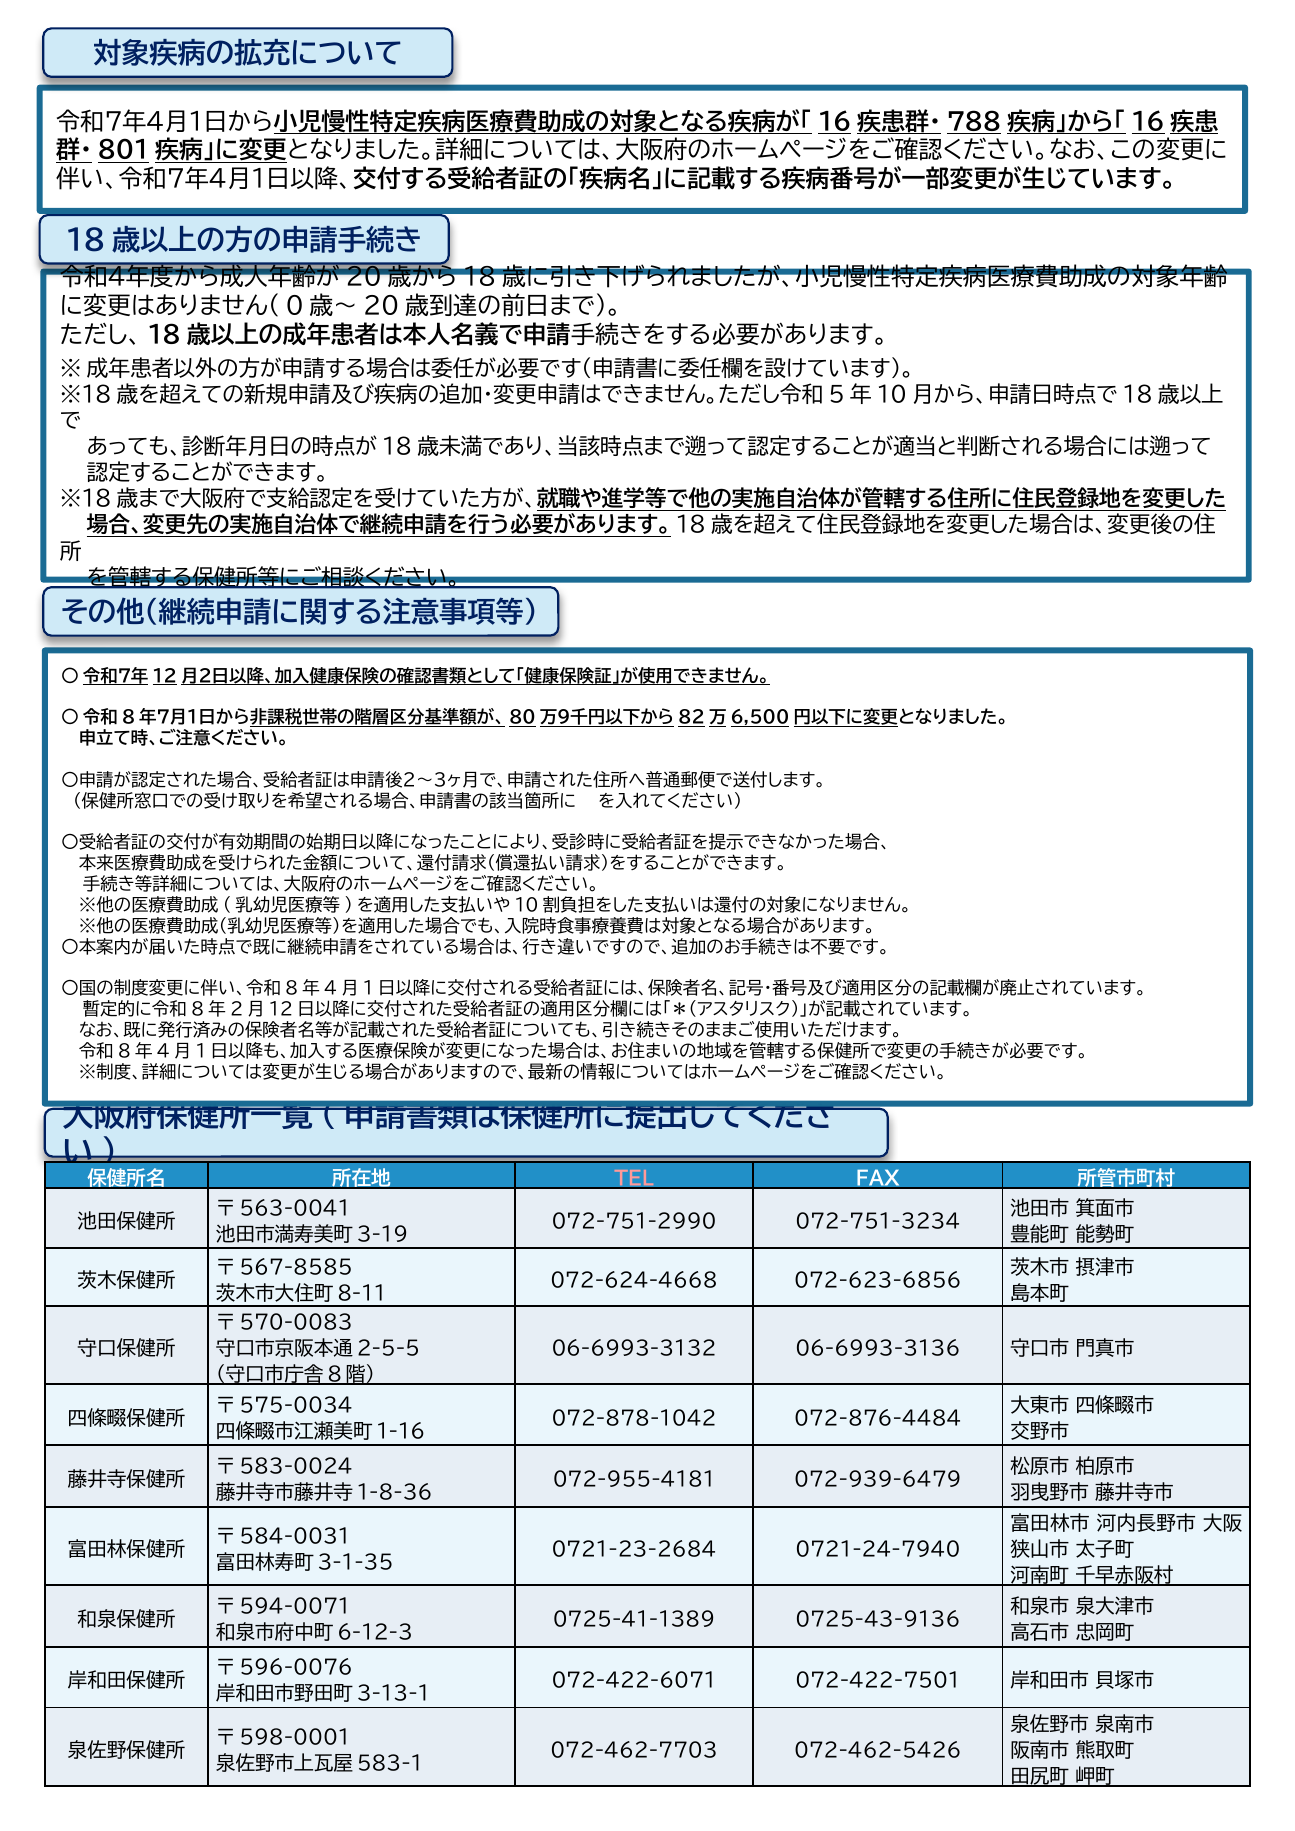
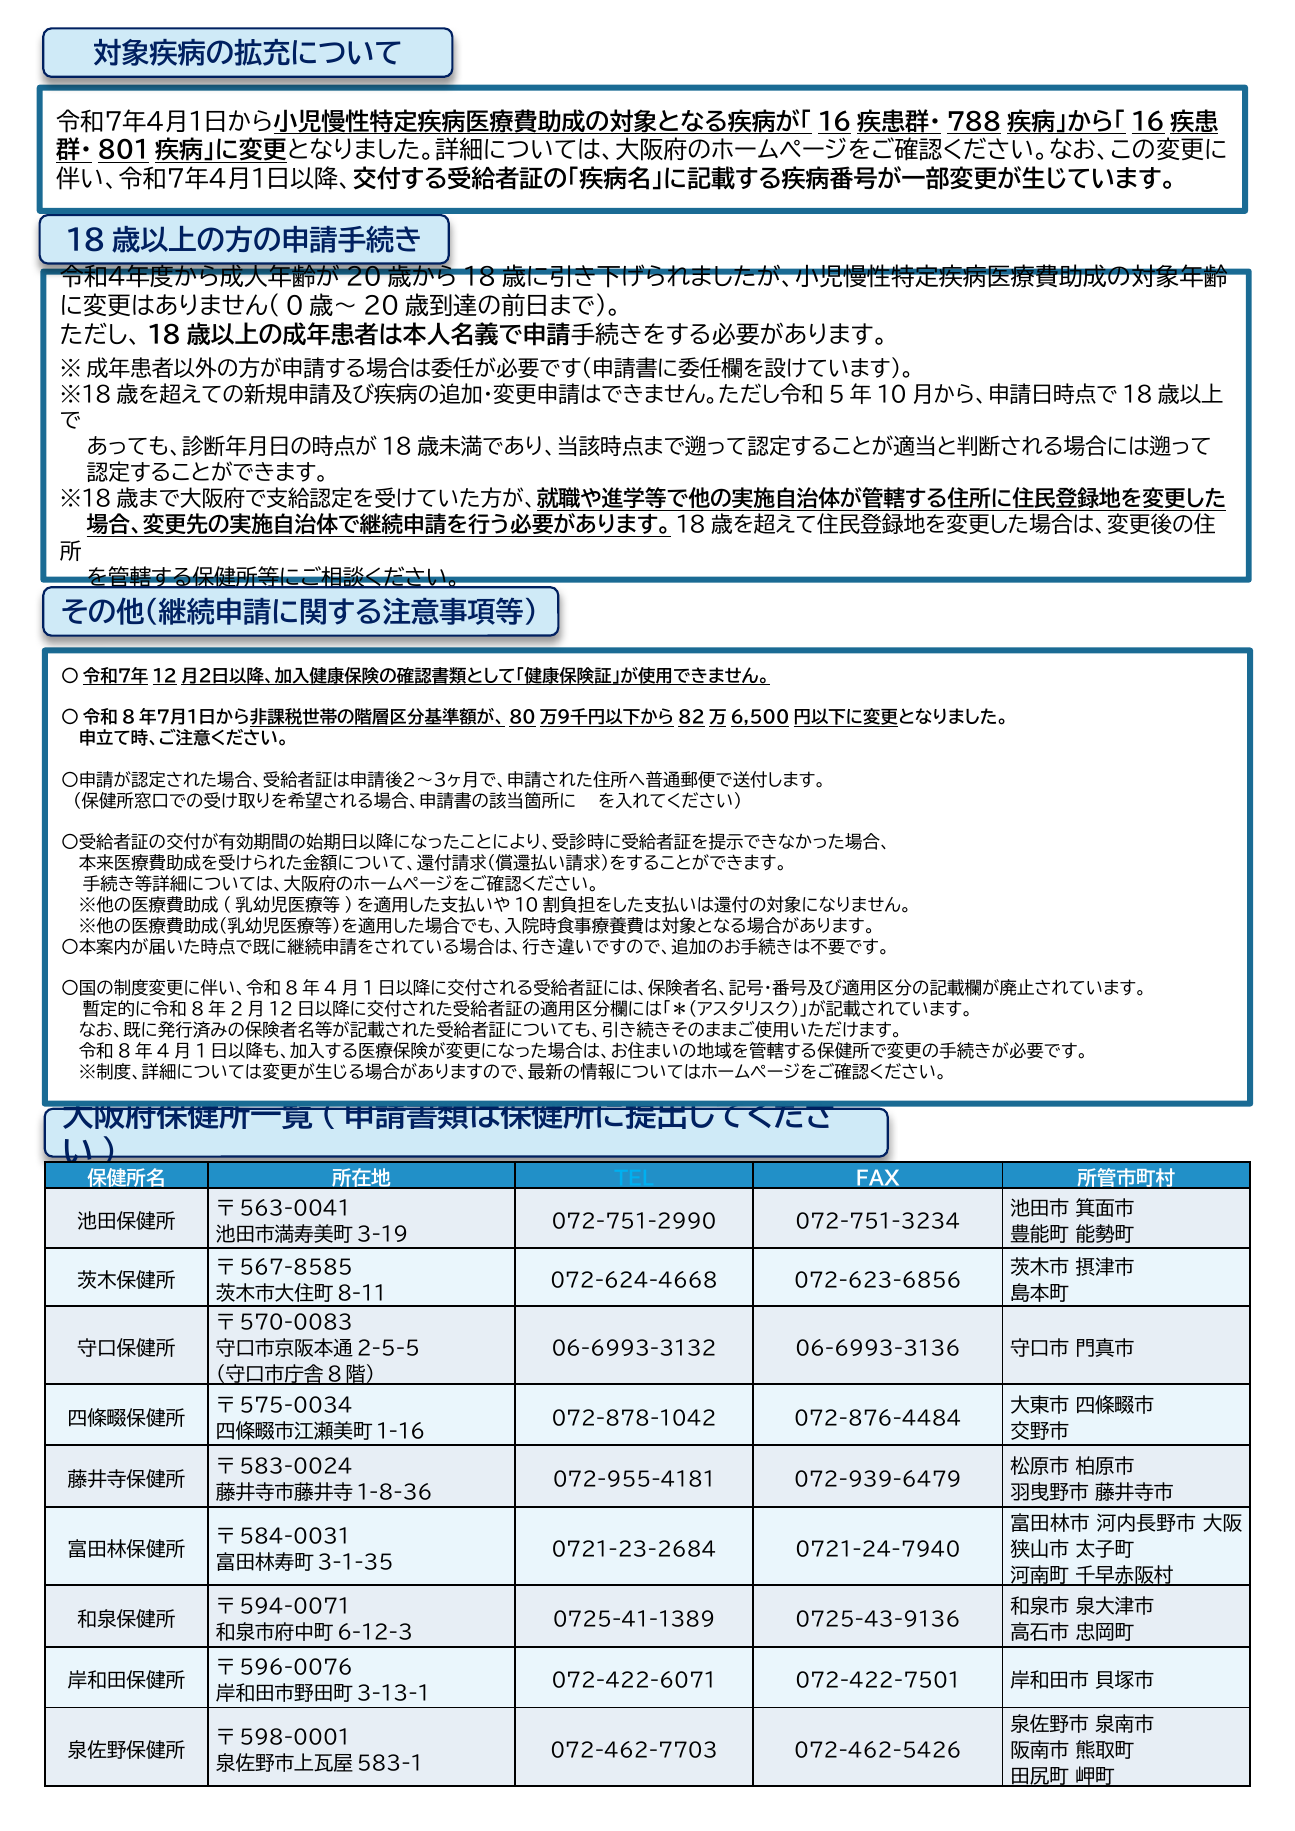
TEL colour: pink -> light blue (634, 1179)
